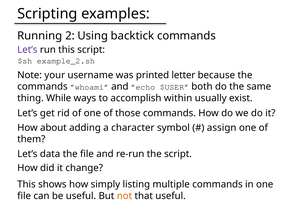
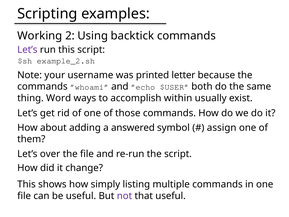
Running: Running -> Working (40, 36)
While: While -> Word (59, 98)
character: character -> answered (133, 127)
data: data -> over (50, 154)
not colour: orange -> purple (124, 196)
